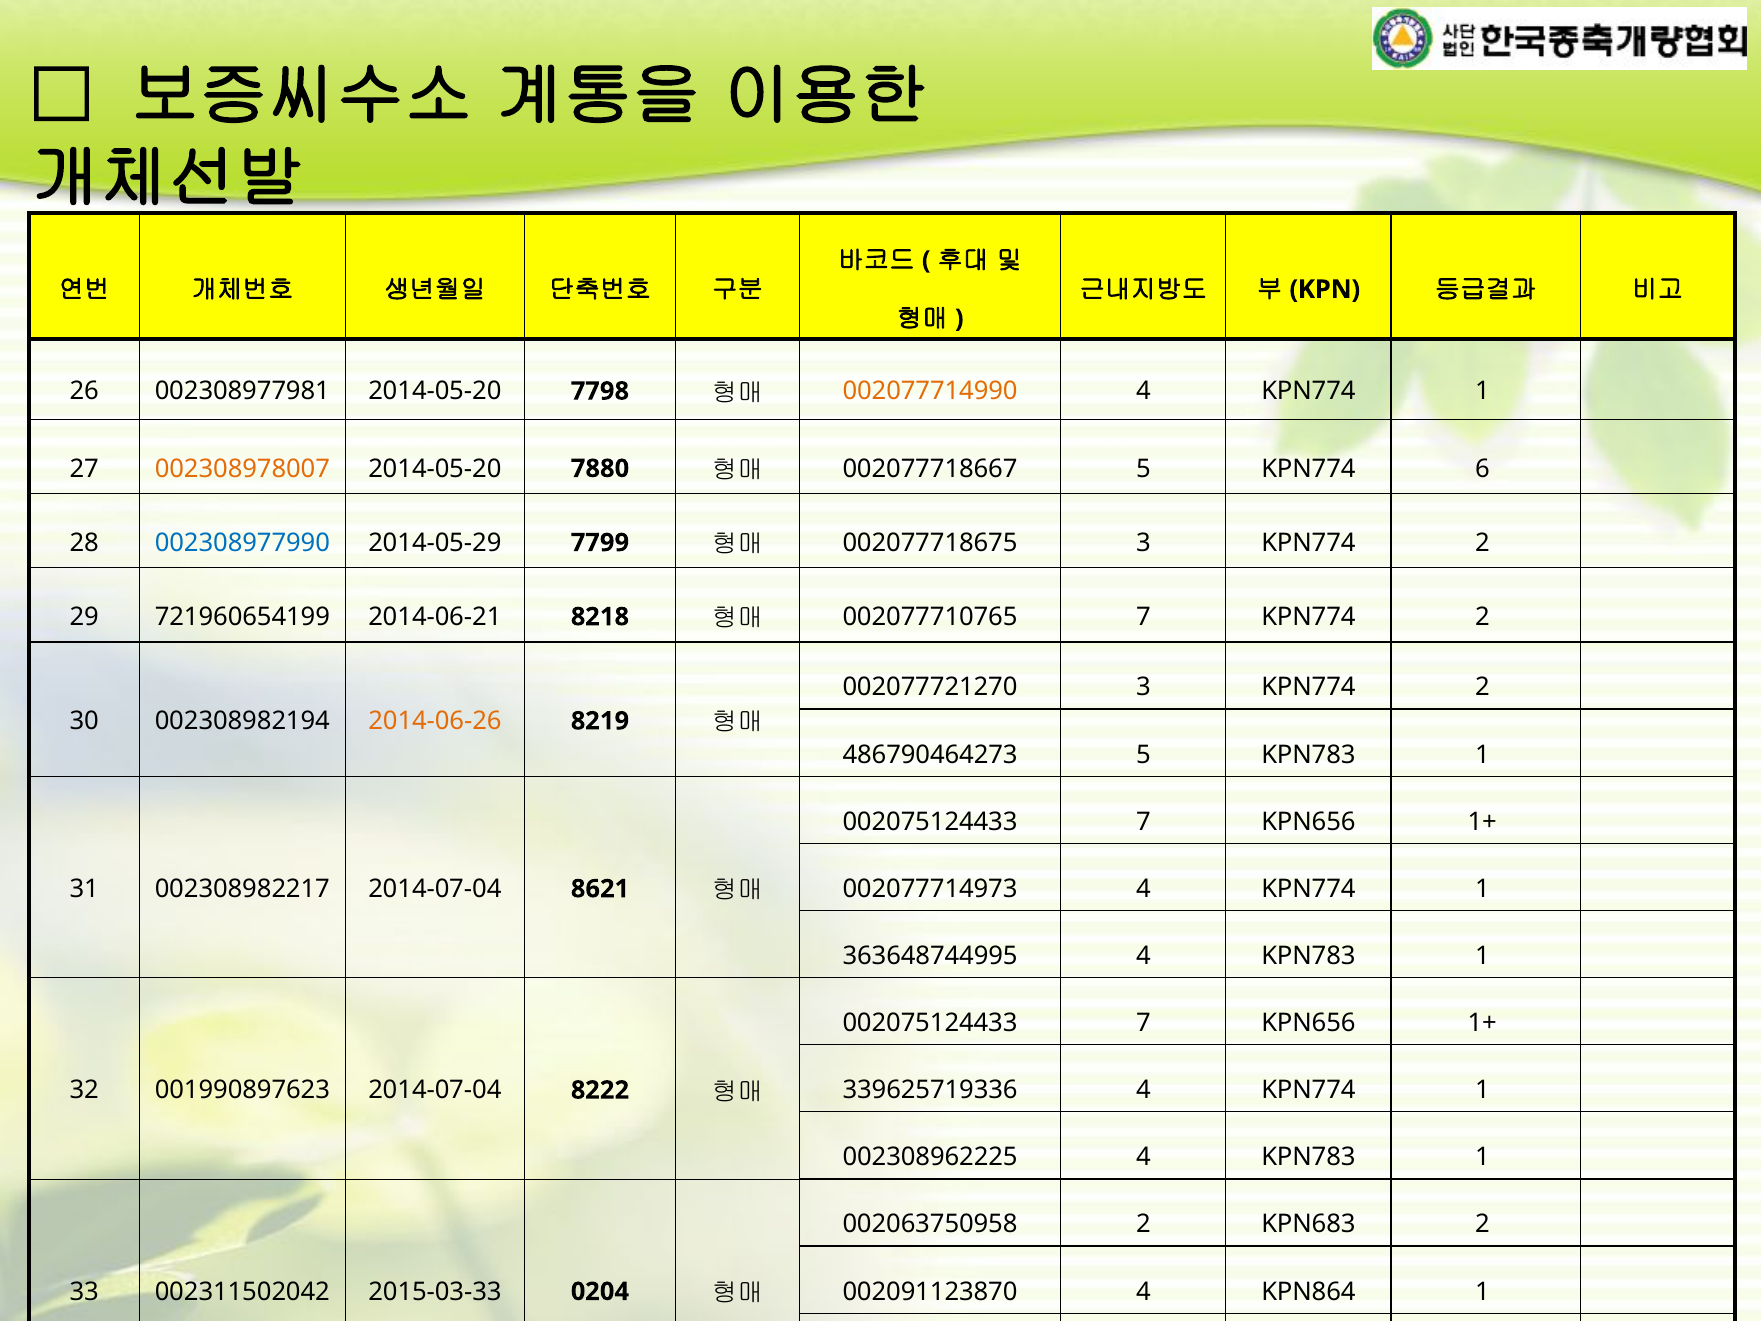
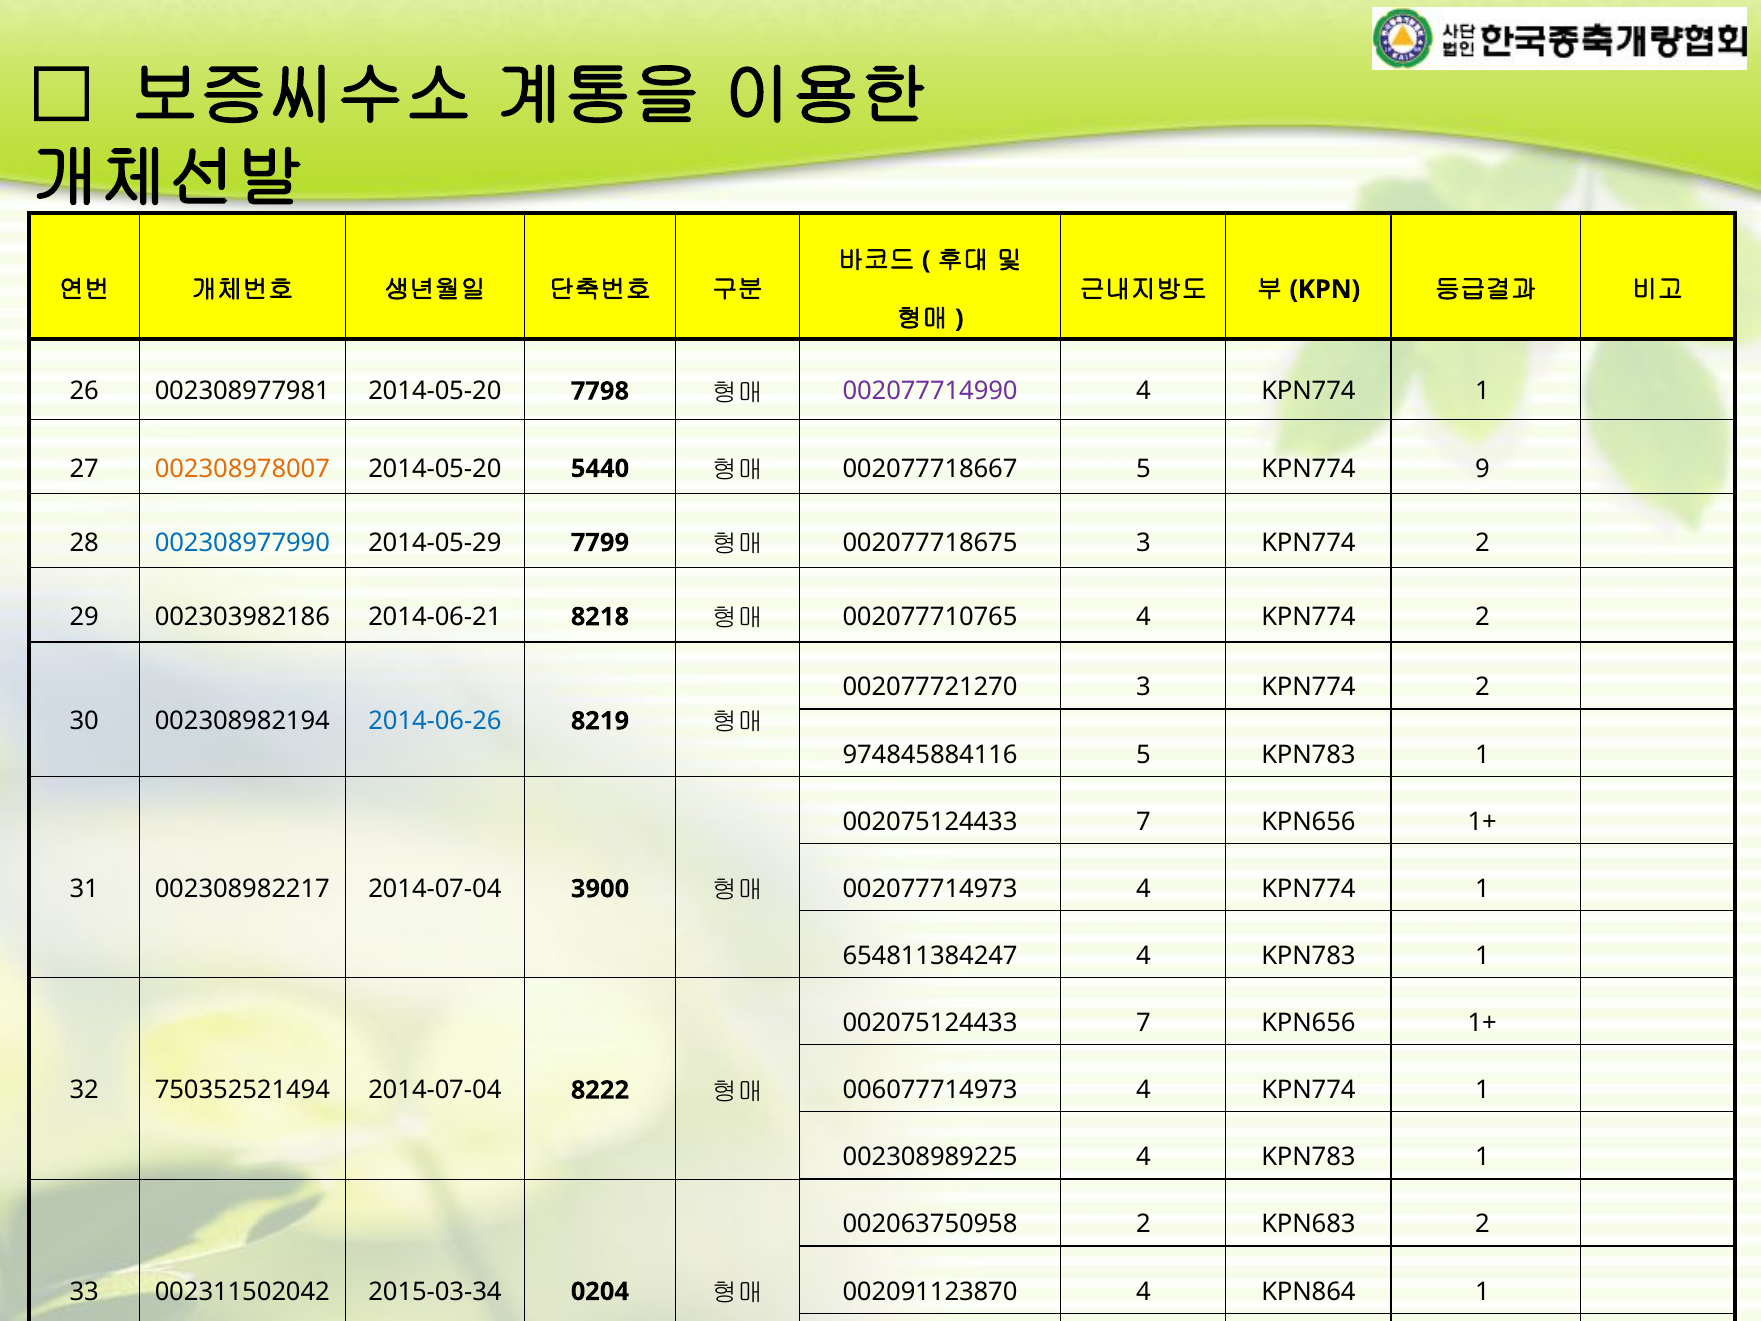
002077714990 colour: orange -> purple (930, 391)
7880: 7880 -> 5440 (600, 468)
6: 6 -> 9 (1482, 468)
721960654199: 721960654199 -> 002303982186 (242, 617)
002077710765 7: 7 -> 4 (1143, 617)
2014-06-26 colour: orange -> blue (435, 721)
486790464273: 486790464273 -> 974845884116 (930, 754)
8621: 8621 -> 3900 (600, 889)
363648744995: 363648744995 -> 654811384247 (930, 956)
001990897623: 001990897623 -> 750352521494 (242, 1090)
339625719336: 339625719336 -> 006077714973 (930, 1090)
002308962225: 002308962225 -> 002308989225 (930, 1157)
2015-03-33: 2015-03-33 -> 2015-03-34 (435, 1291)
